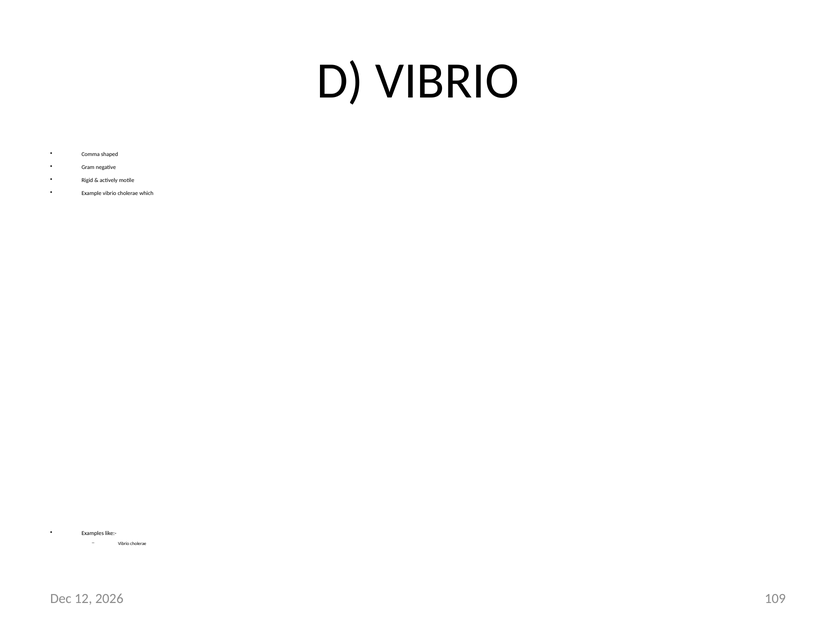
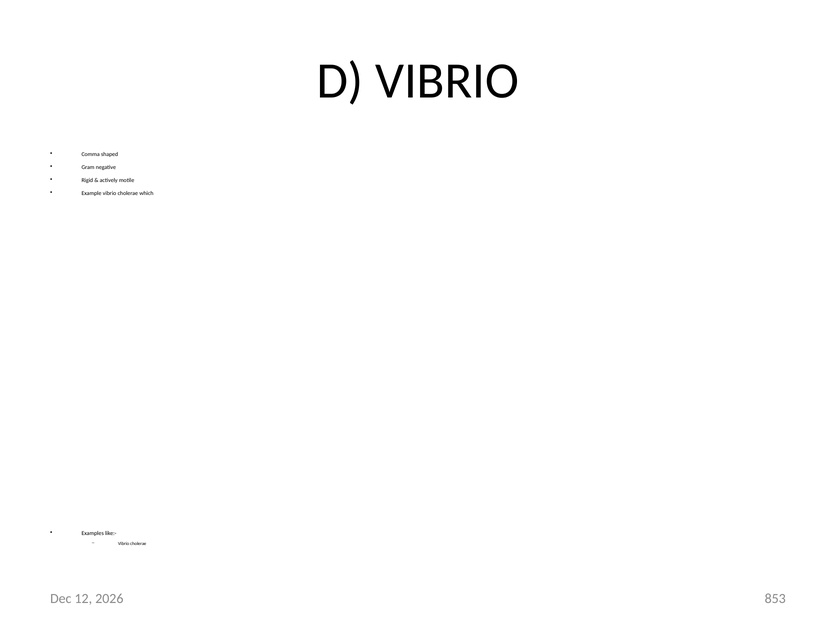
109: 109 -> 853 (775, 599)
